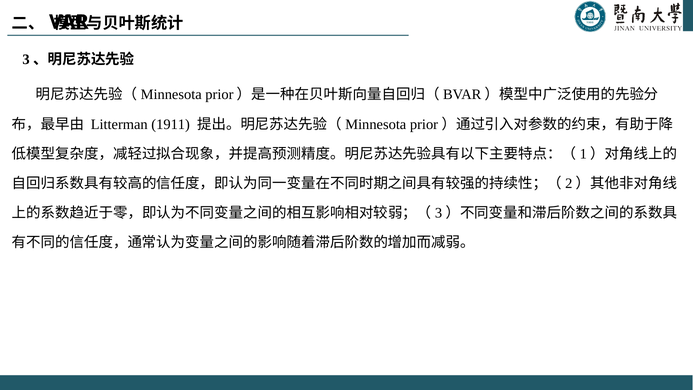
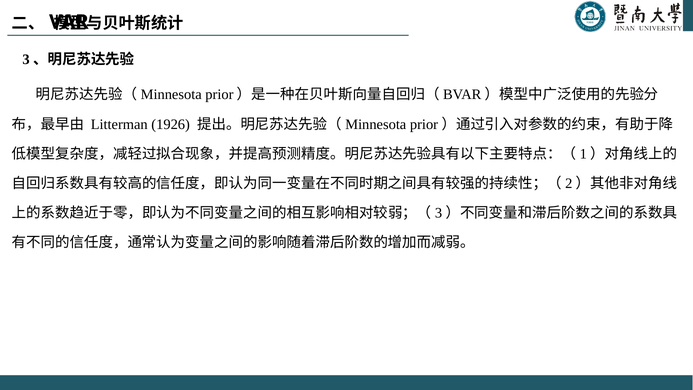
1911: 1911 -> 1926 (171, 124)
